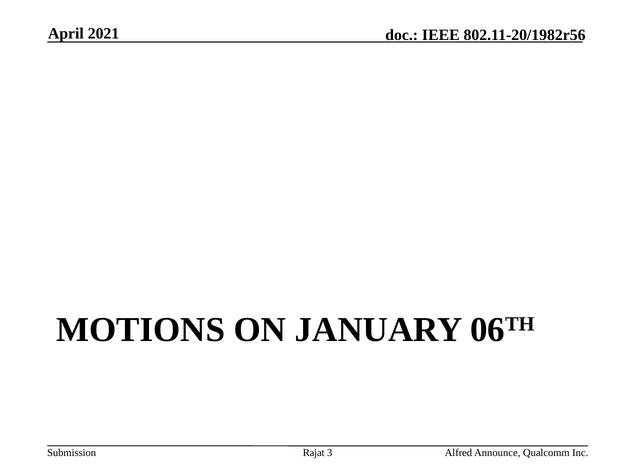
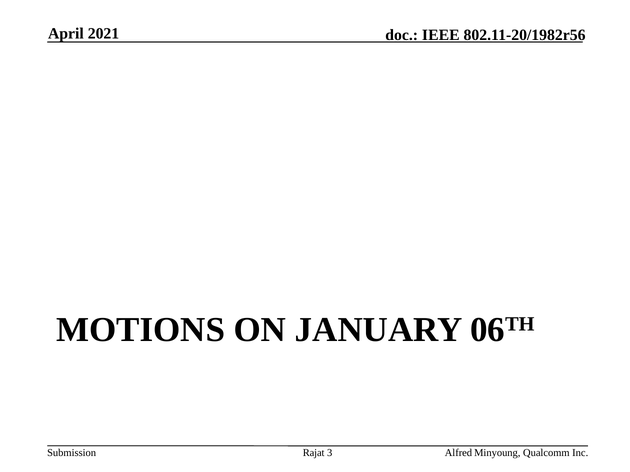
Announce: Announce -> Minyoung (497, 453)
